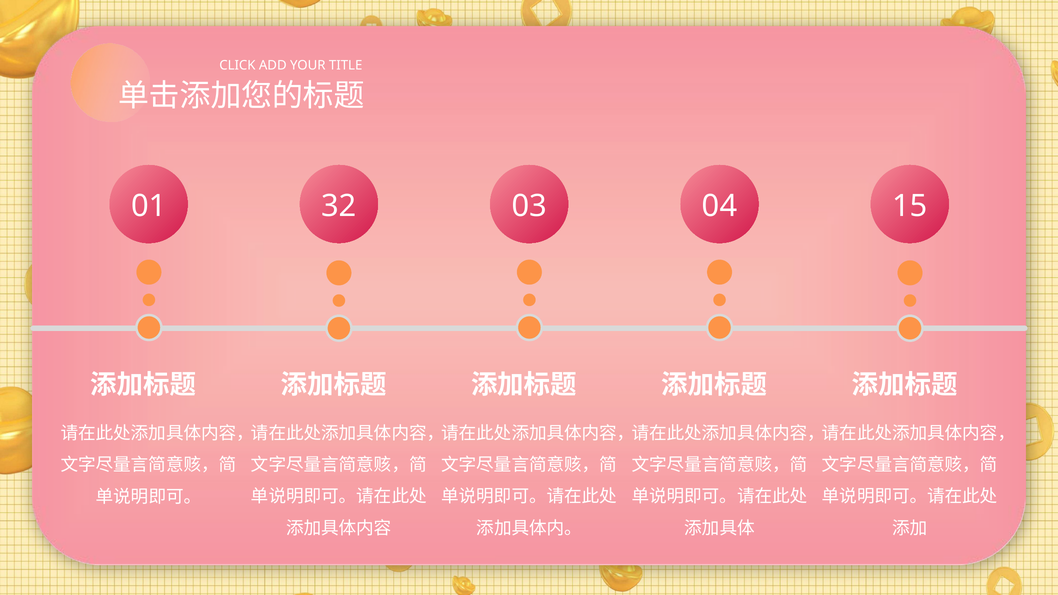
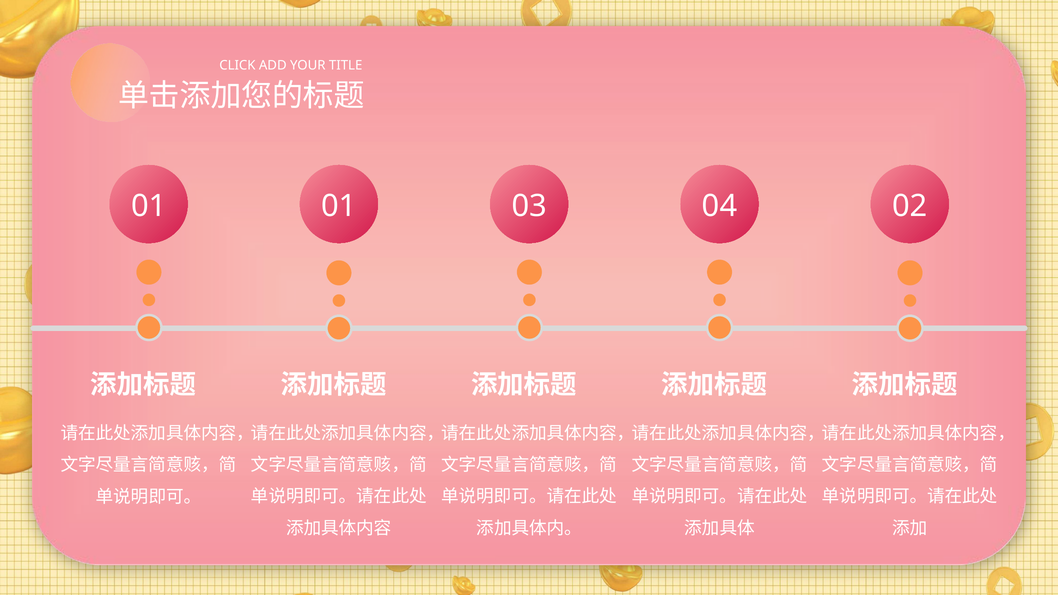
01 32: 32 -> 01 (339, 206)
15: 15 -> 02 (910, 206)
